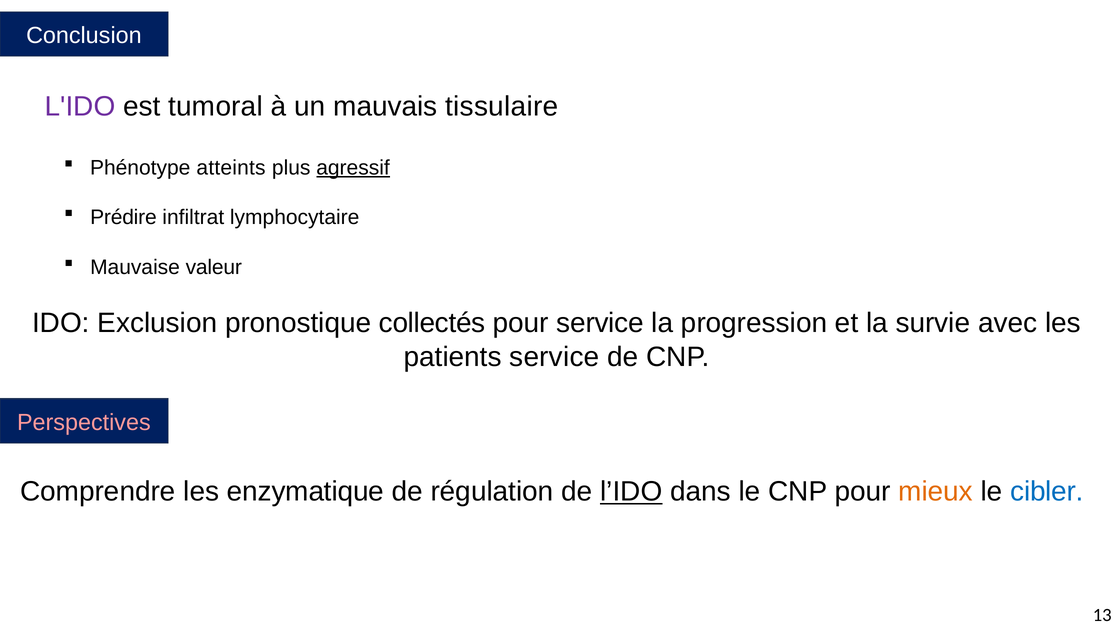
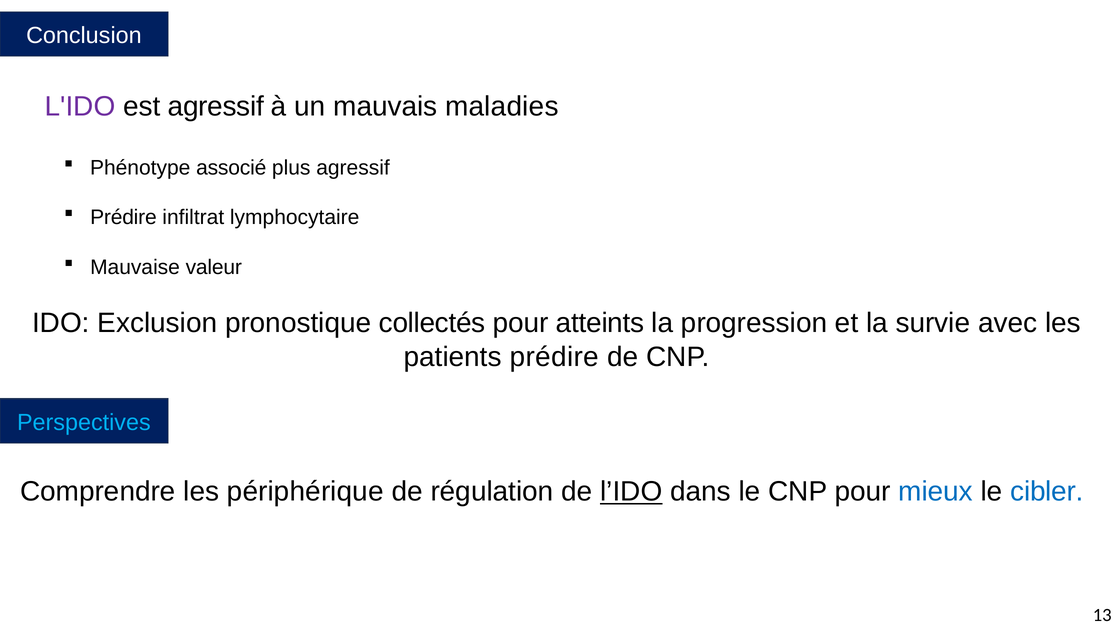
est tumoral: tumoral -> agressif (216, 107)
tissulaire: tissulaire -> maladies (502, 107)
atteints: atteints -> associé (231, 168)
agressif underline: present -> none (353, 168)
pour service: service -> atteints (600, 323)
patients service: service -> prédire (554, 357)
Perspectives colour: pink -> light blue (84, 423)
enzymatique: enzymatique -> périphérique (305, 492)
mieux colour: orange -> blue (936, 492)
